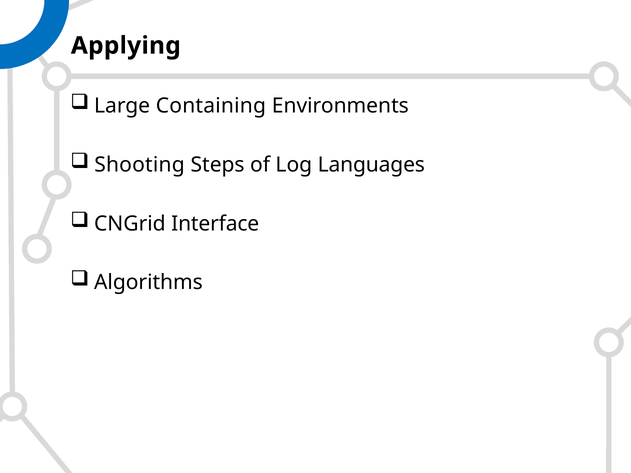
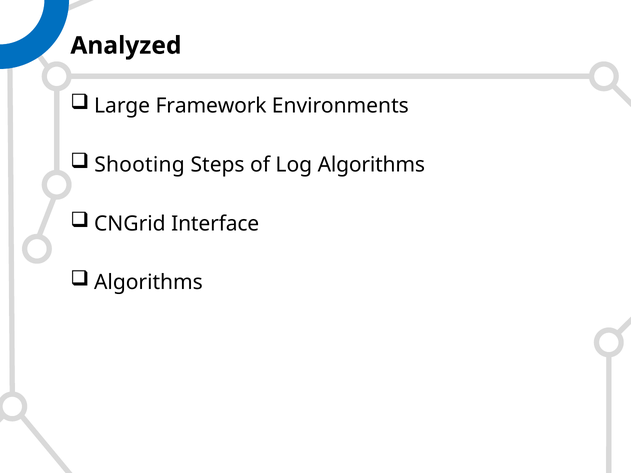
Applying: Applying -> Analyzed (126, 46)
Containing: Containing -> Framework (211, 106)
Log Languages: Languages -> Algorithms (371, 165)
